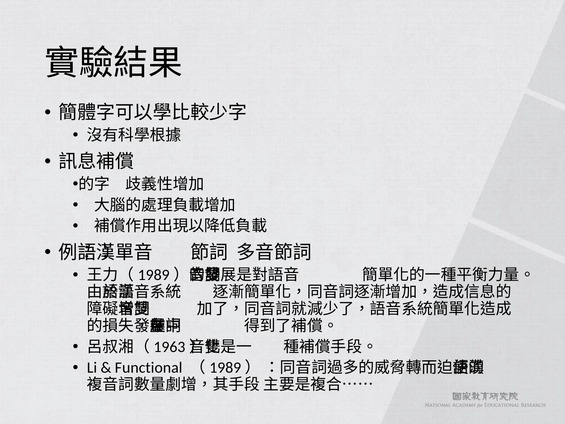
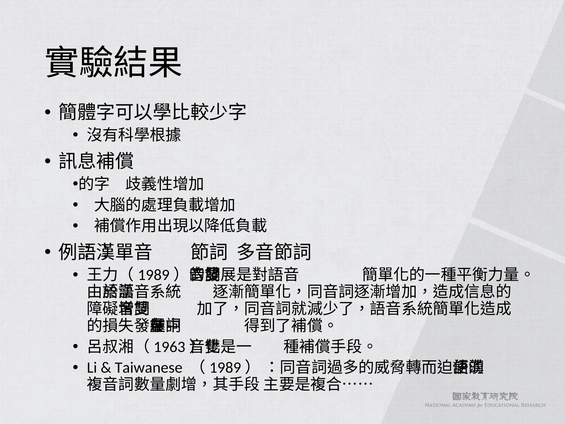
Functional: Functional -> Taiwanese (149, 368)
